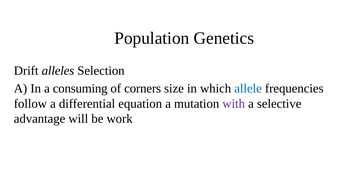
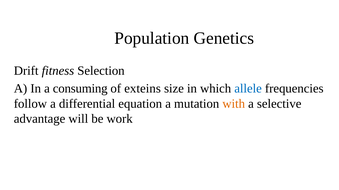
alleles: alleles -> fitness (58, 71)
corners: corners -> exteins (143, 89)
with colour: purple -> orange (234, 104)
